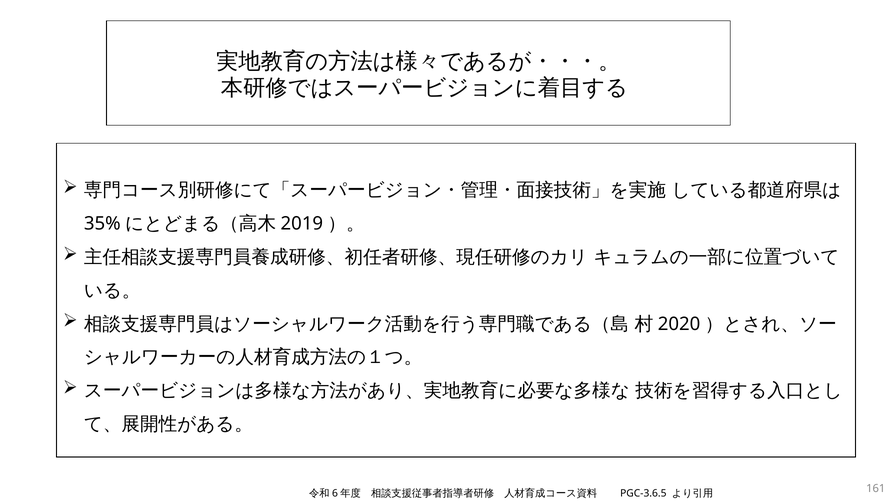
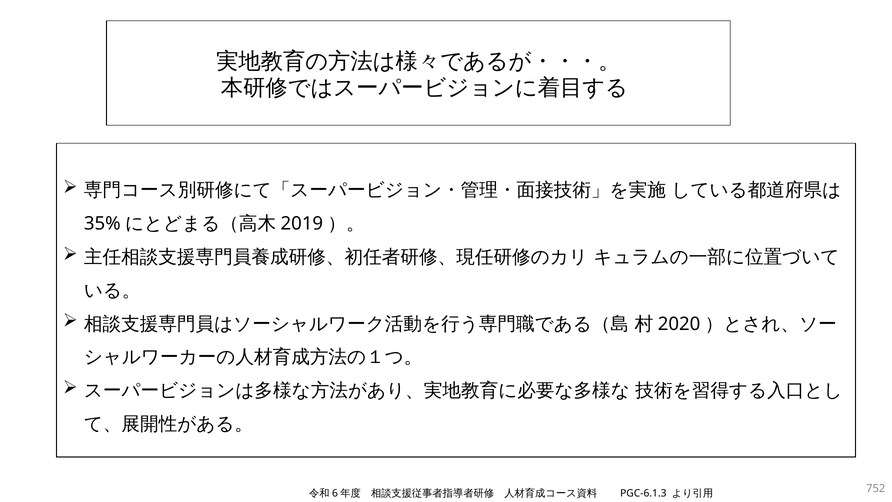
PGC-3.6.5: PGC-3.6.5 -> PGC-6.1.3 (643, 493)
161: 161 -> 752 (876, 488)
